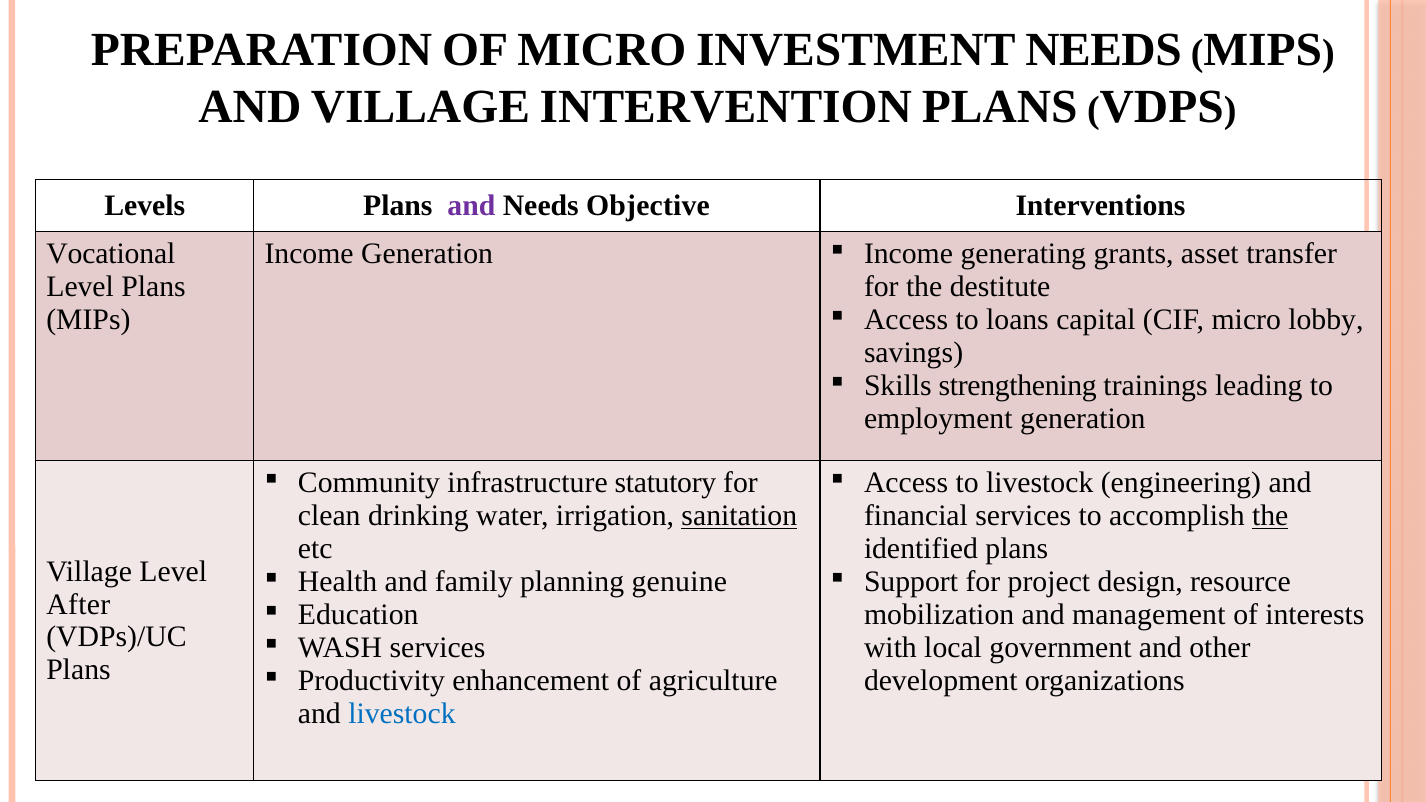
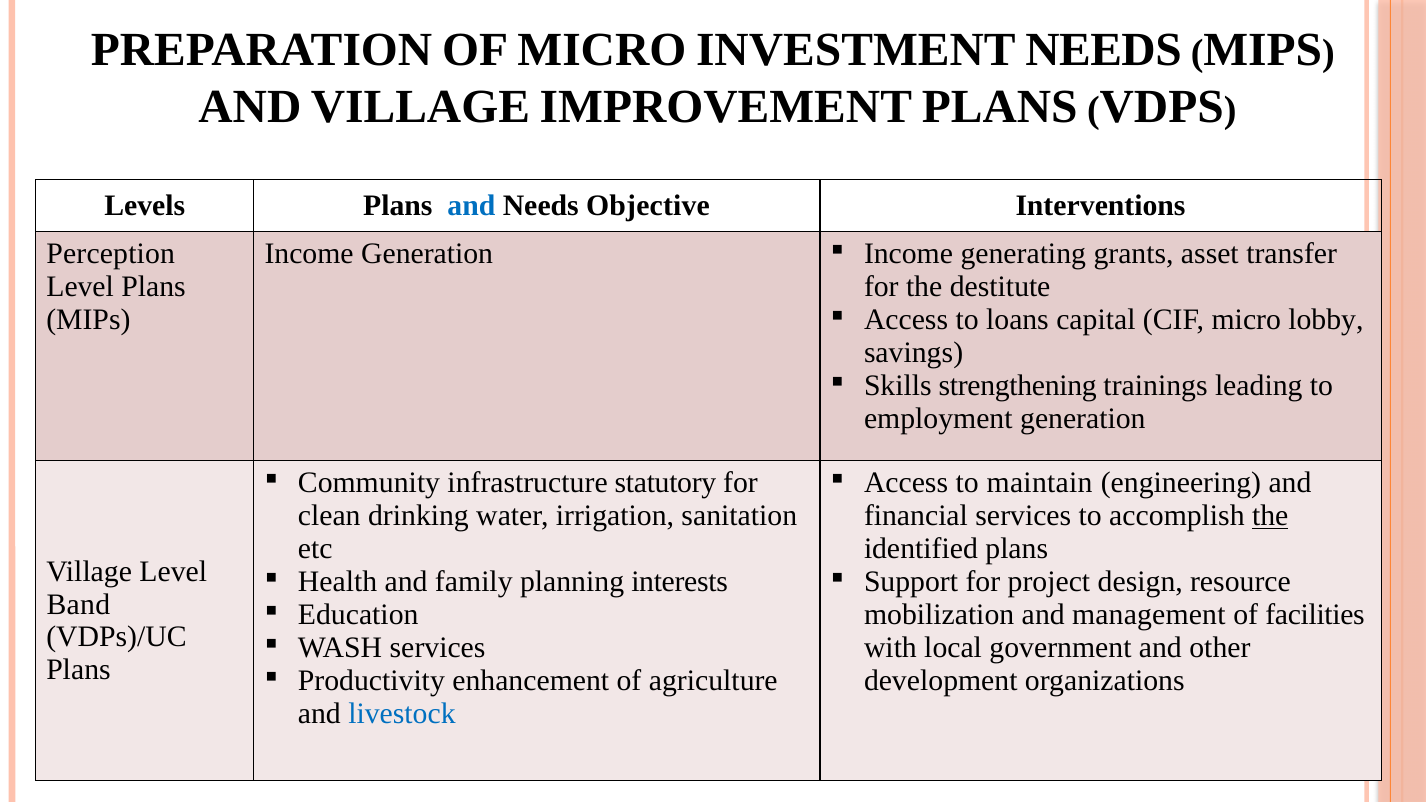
INTERVENTION: INTERVENTION -> IMPROVEMENT (726, 107)
and colour: purple -> blue (471, 206)
Vocational: Vocational -> Perception (111, 254)
to livestock: livestock -> maintain (1040, 483)
sanitation underline: present -> none (739, 516)
genuine: genuine -> interests (680, 582)
After: After -> Band (78, 604)
interests: interests -> facilities (1315, 615)
